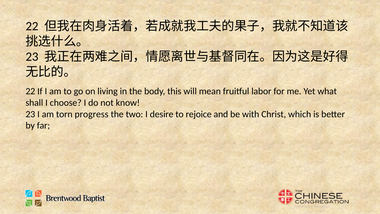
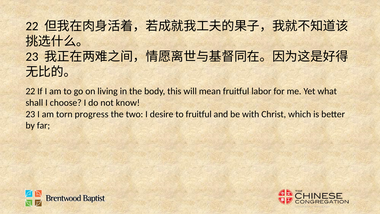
to rejoice: rejoice -> fruitful (199, 114)
